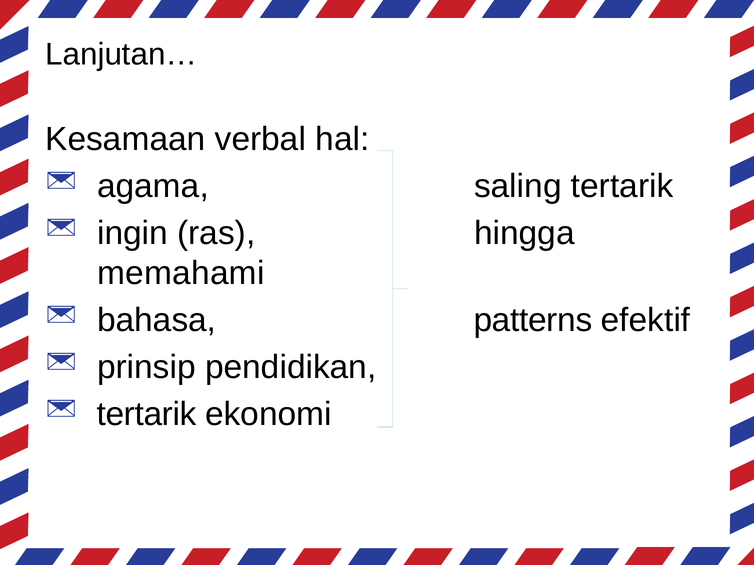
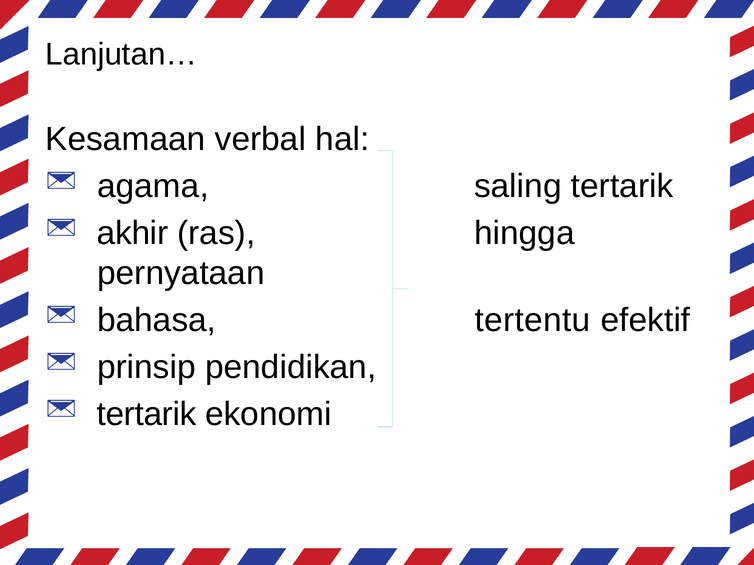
ingin: ingin -> akhir (133, 233)
memahami: memahami -> pernyataan (181, 274)
patterns: patterns -> tertentu (533, 320)
